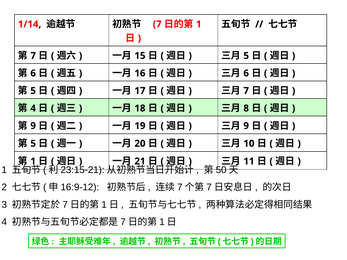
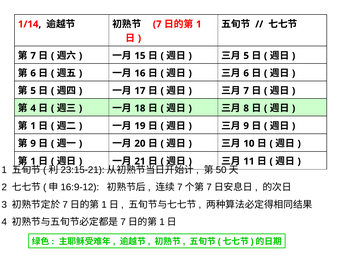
9: 9 -> 1 (33, 126)
5: 5 -> 9 (33, 144)
